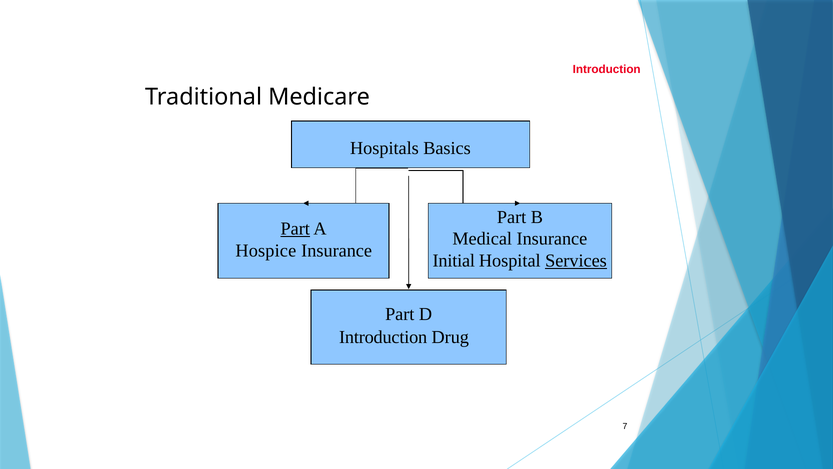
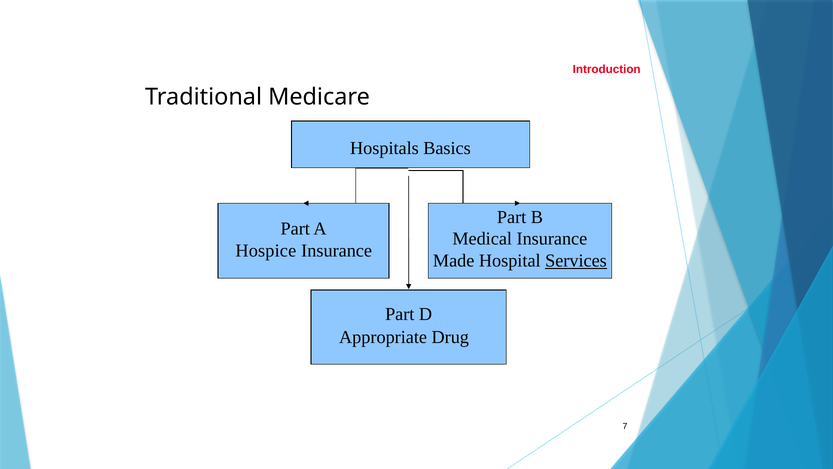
Part underline: present -> none (295, 228)
Initial: Initial -> Made (454, 261)
Introduction: Introduction -> Appropriate (383, 337)
